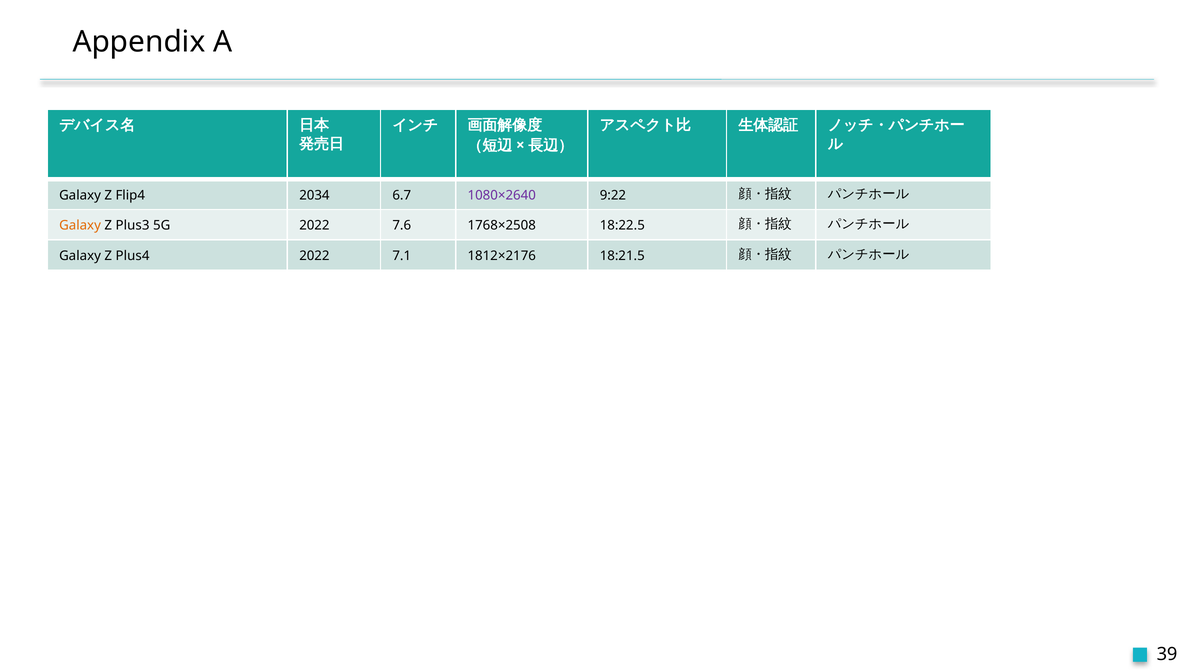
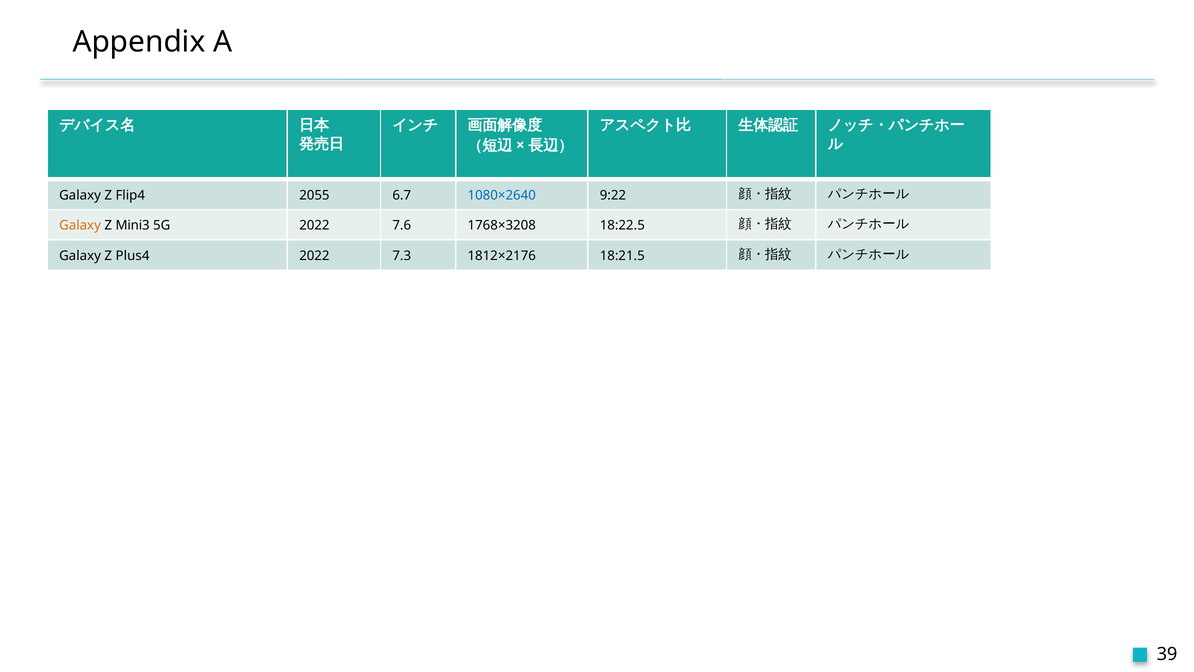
2034: 2034 -> 2055 (314, 195)
1080×2640 colour: purple -> blue (502, 195)
Plus3: Plus3 -> Mini3 (133, 225)
1768×2508: 1768×2508 -> 1768×3208 (502, 225)
7.1: 7.1 -> 7.3 (402, 256)
